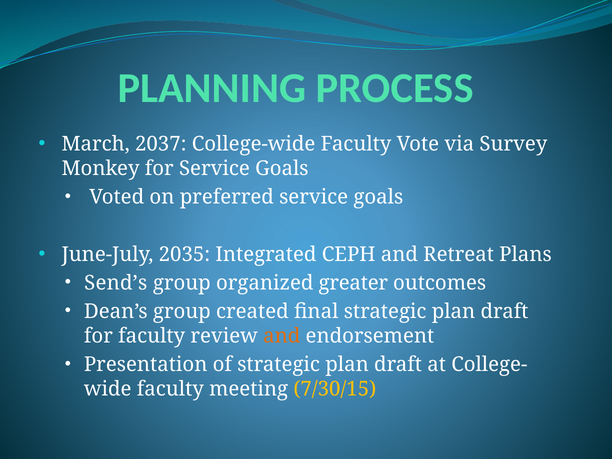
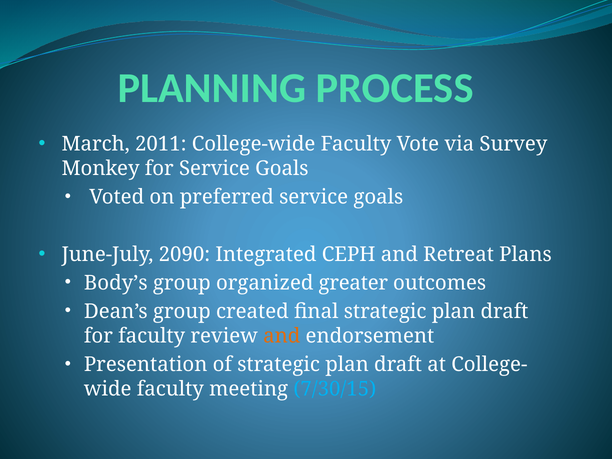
2037: 2037 -> 2011 (161, 144)
2035: 2035 -> 2090 (184, 254)
Send’s: Send’s -> Body’s (116, 283)
7/30/15 colour: yellow -> light blue (335, 389)
